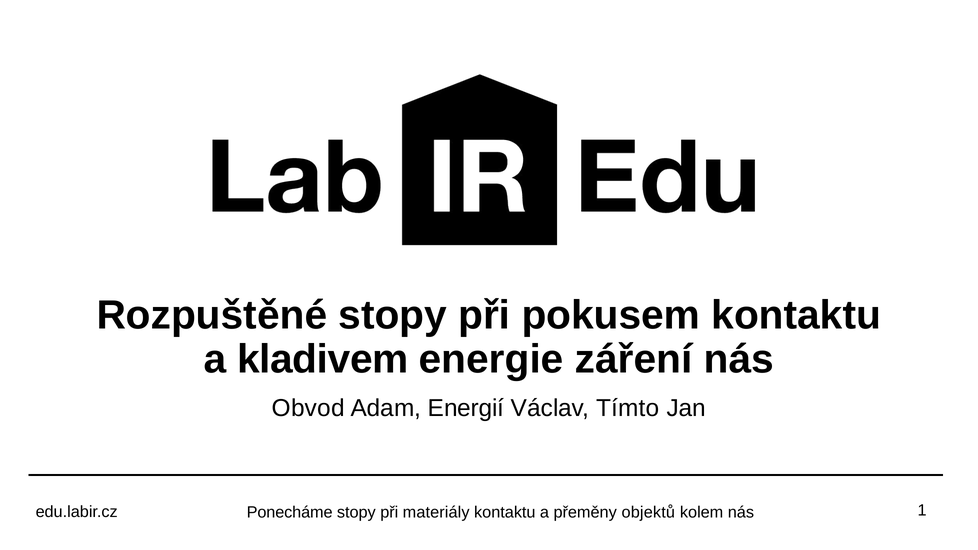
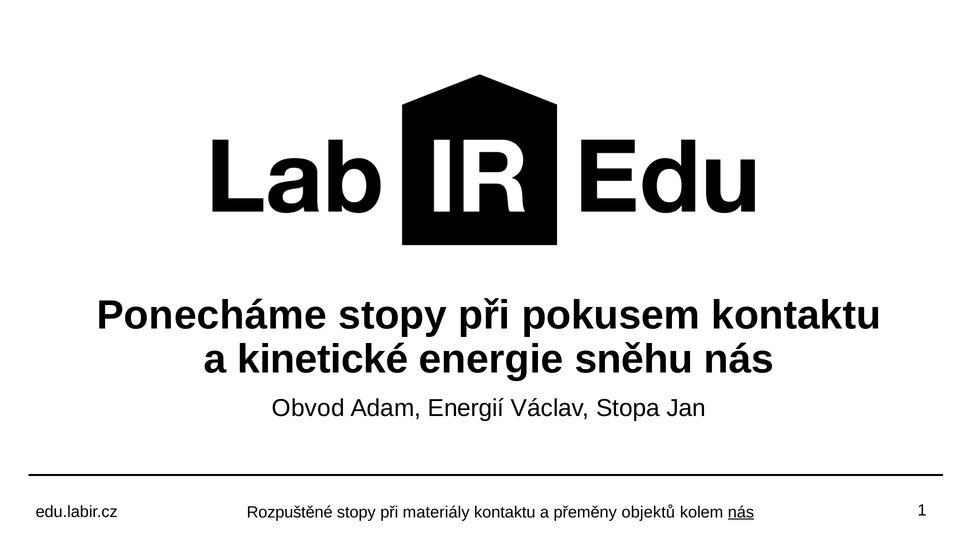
Rozpuštěné: Rozpuštěné -> Ponecháme (212, 315)
kladivem: kladivem -> kinetické (323, 359)
záření: záření -> sněhu (634, 359)
Tímto: Tímto -> Stopa (628, 408)
Ponecháme: Ponecháme -> Rozpuštěné (290, 512)
nás underline: none -> present (741, 512)
